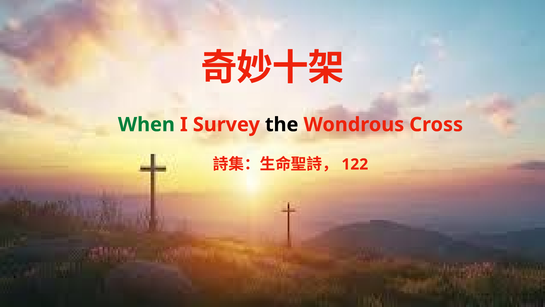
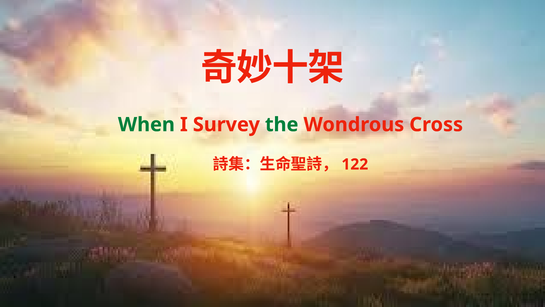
the colour: black -> green (282, 124)
